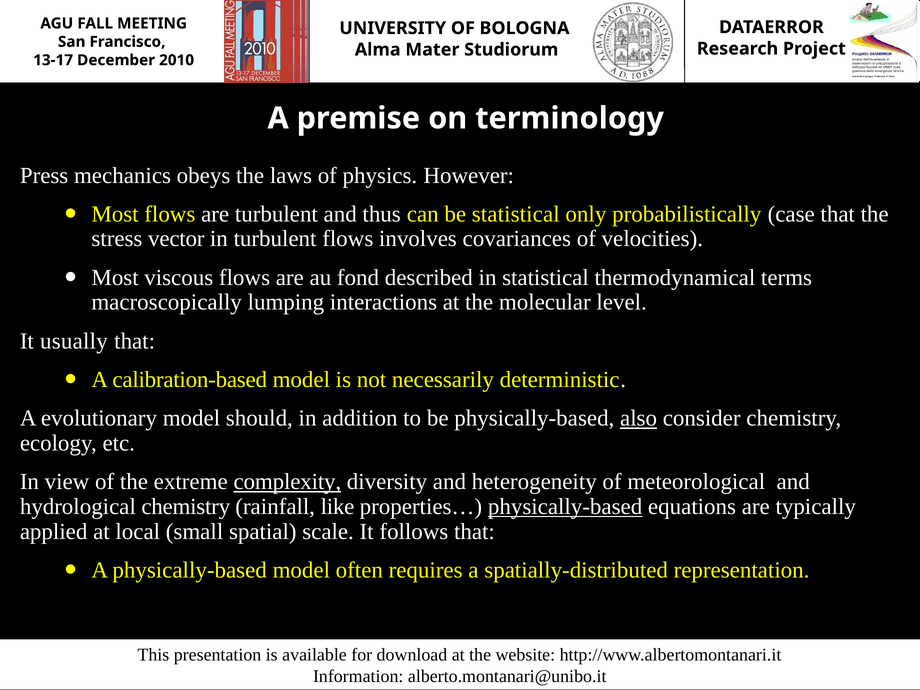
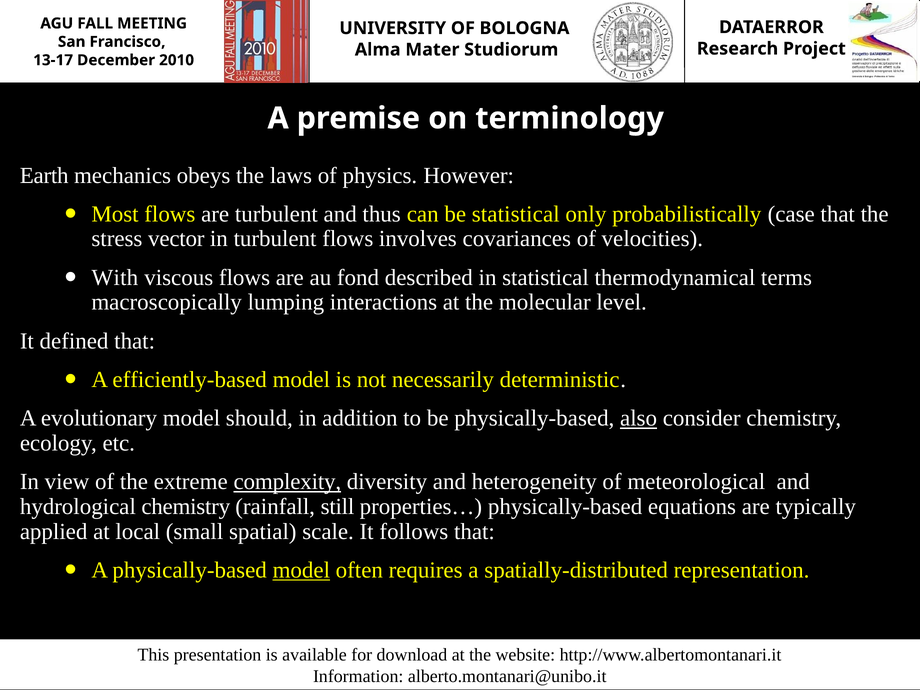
Press: Press -> Earth (44, 176)
Most: Most -> With (115, 277)
usually: usually -> defined (74, 341)
calibration-based: calibration-based -> efficiently-based (190, 380)
like: like -> still (338, 507)
physically-based underline: present -> none (565, 507)
model underline: none -> present (301, 570)
